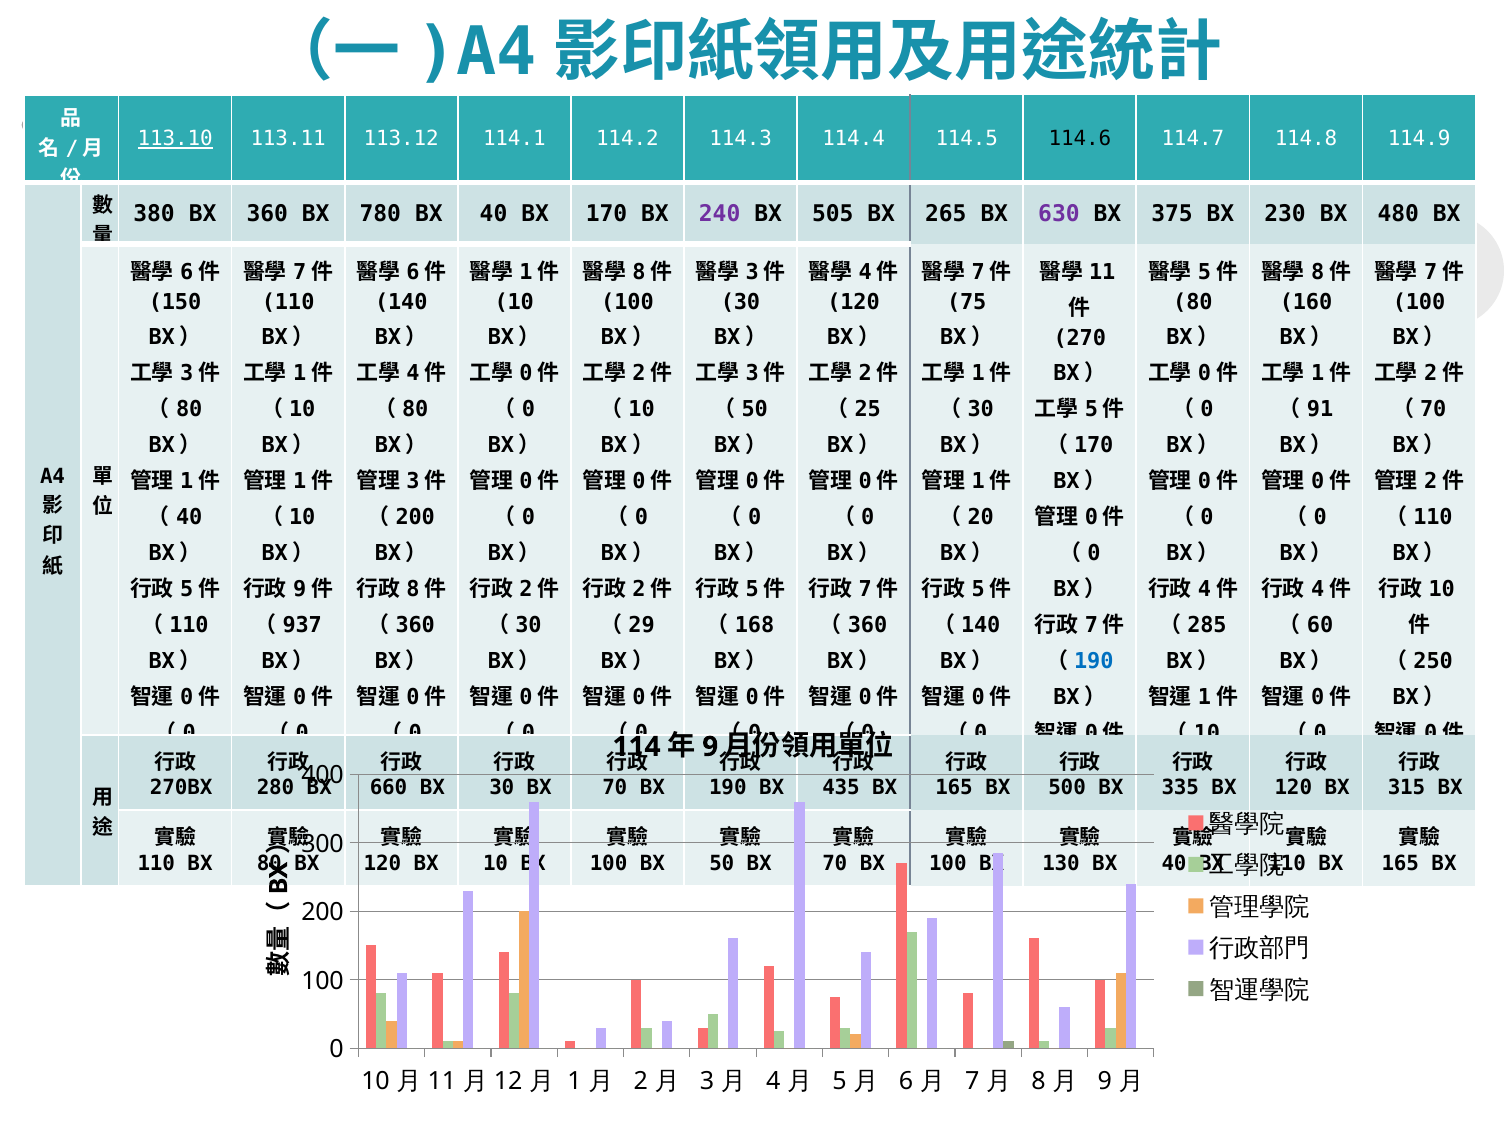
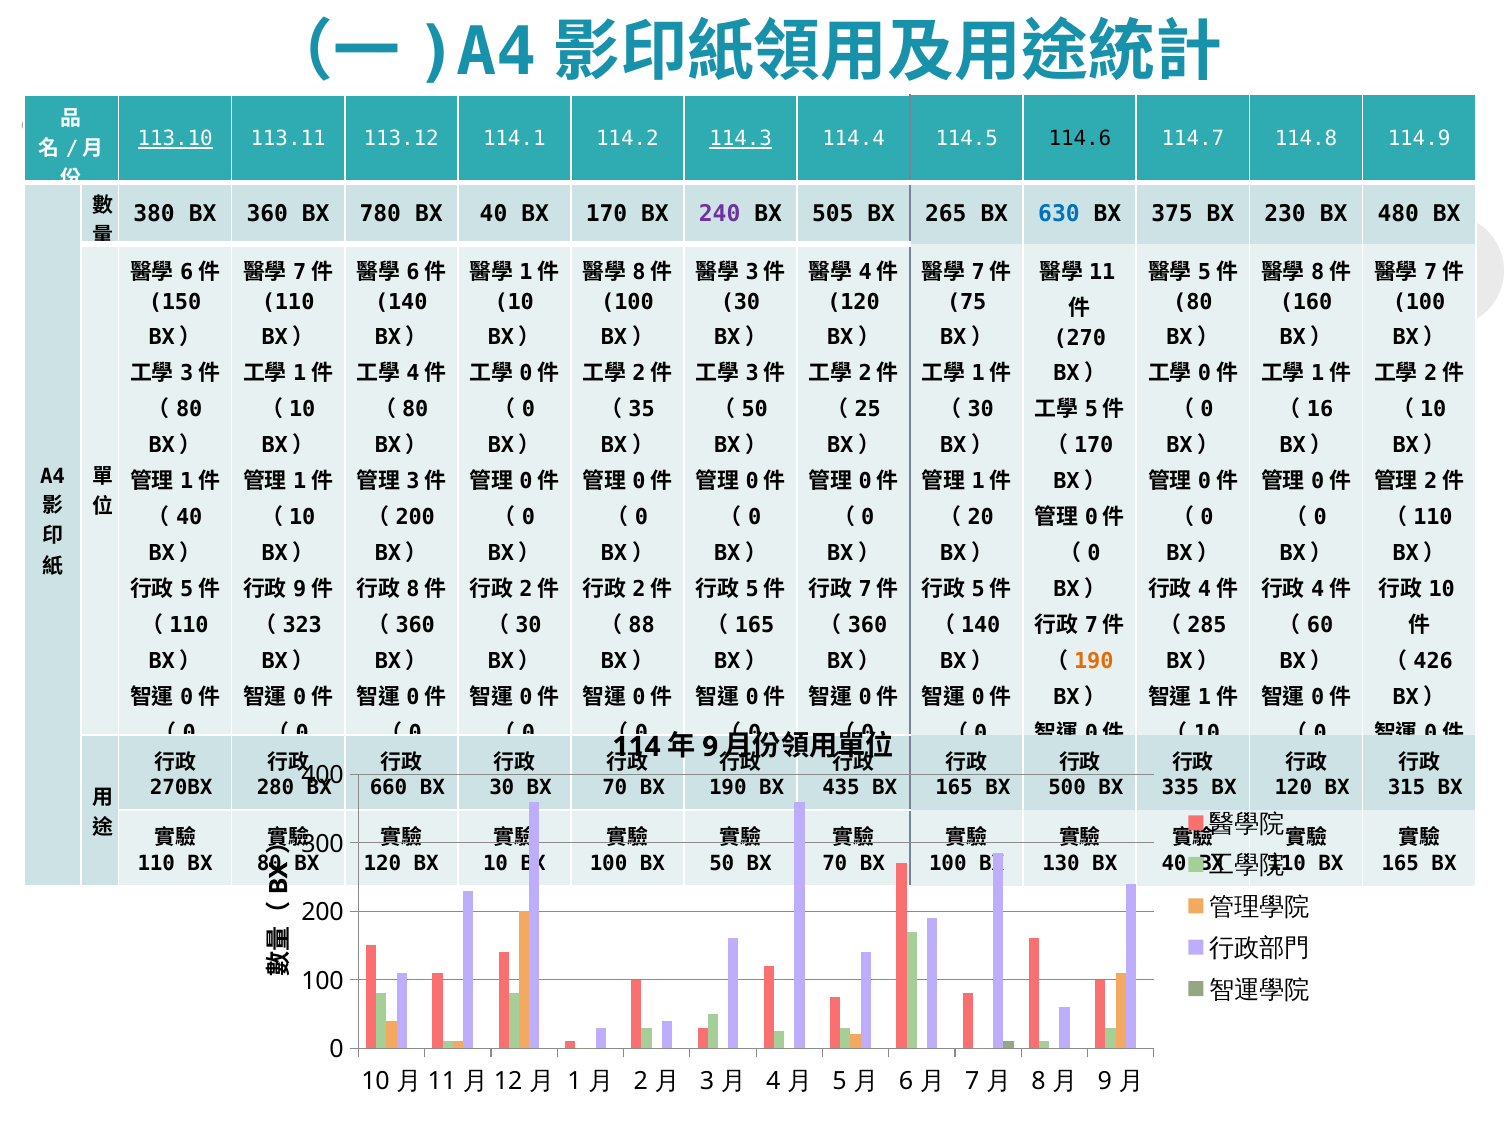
114.3 underline: none -> present (741, 139)
630 colour: purple -> blue (1059, 214)
10: 10 -> 35 (642, 410)
91: 91 -> 16 (1320, 410)
70: 70 -> 10 (1433, 410)
937: 937 -> 323 (302, 626)
29: 29 -> 88 (642, 626)
168: 168 -> 165 (755, 626)
190 colour: blue -> orange (1094, 662)
250: 250 -> 426 (1433, 662)
